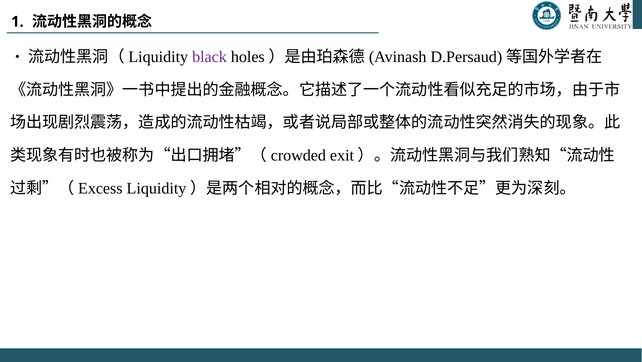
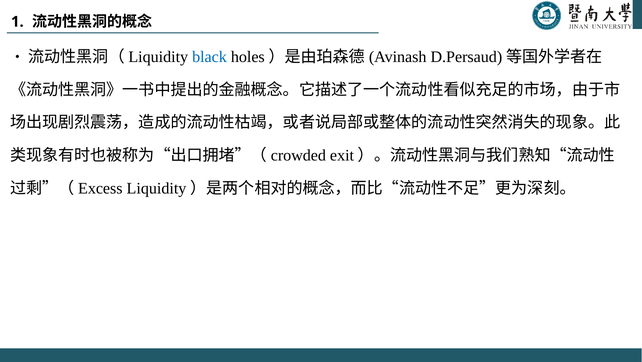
black colour: purple -> blue (210, 57)
